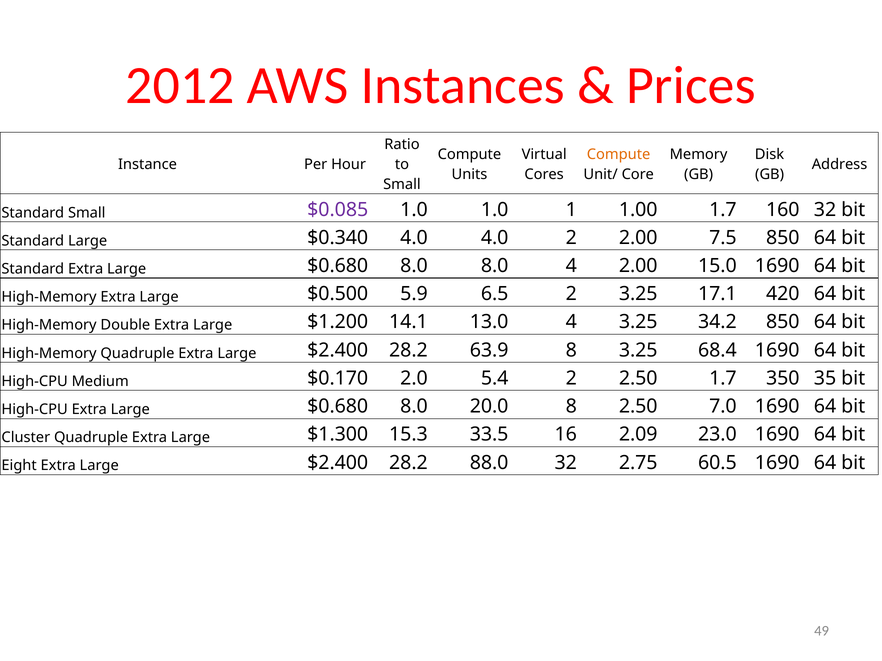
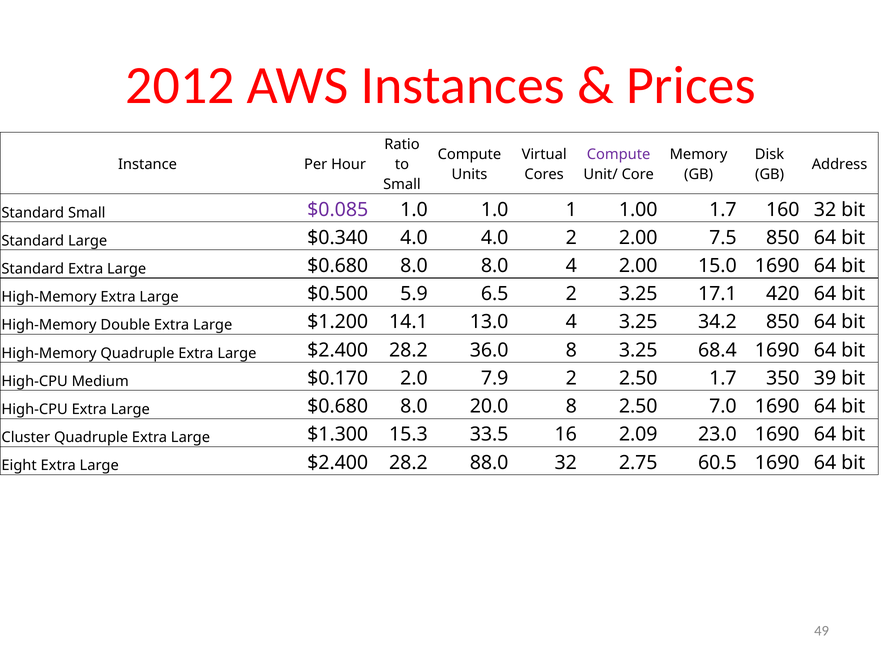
Compute colour: orange -> purple (619, 155)
63.9: 63.9 -> 36.0 (489, 350)
5.4: 5.4 -> 7.9 (495, 379)
35: 35 -> 39 (825, 379)
